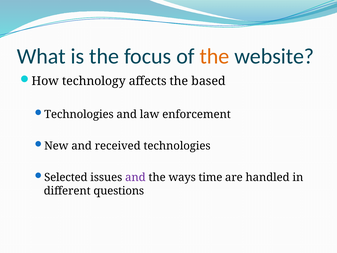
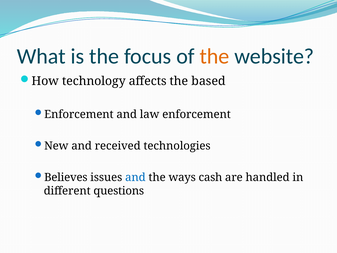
Technologies: Technologies -> Enforcement (79, 114)
Selected: Selected -> Believes (66, 177)
and colour: purple -> blue (135, 177)
time: time -> cash (210, 177)
